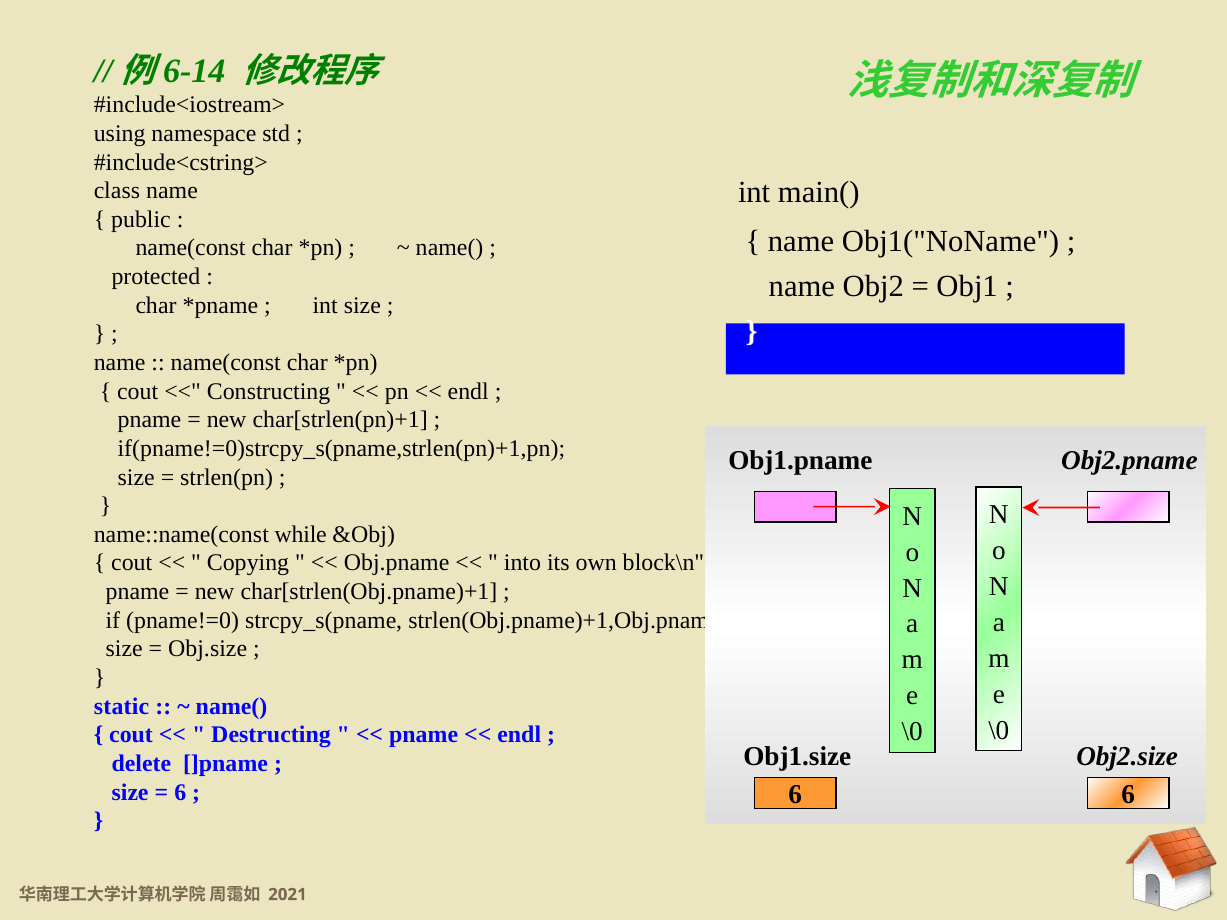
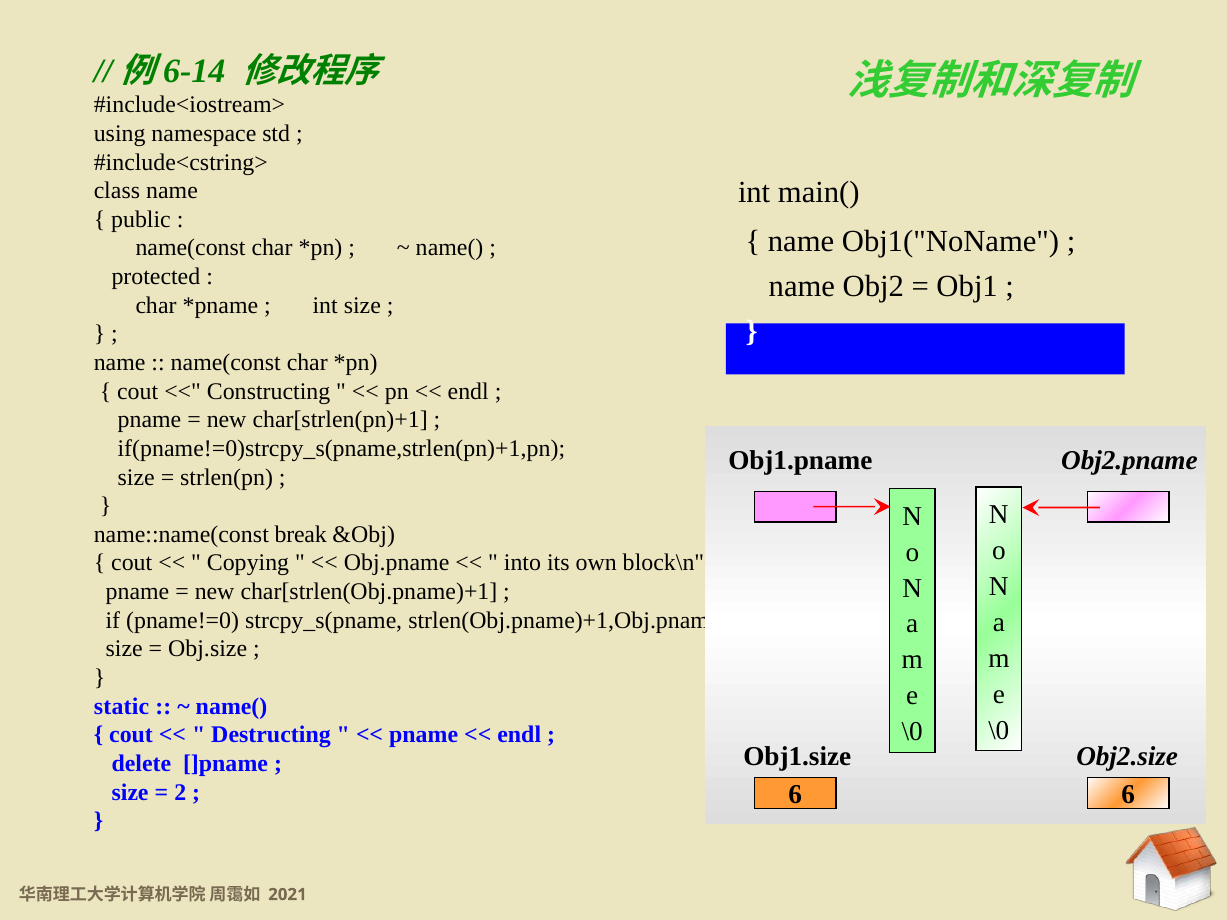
while: while -> break (301, 535)
6: 6 -> 2 (180, 792)
